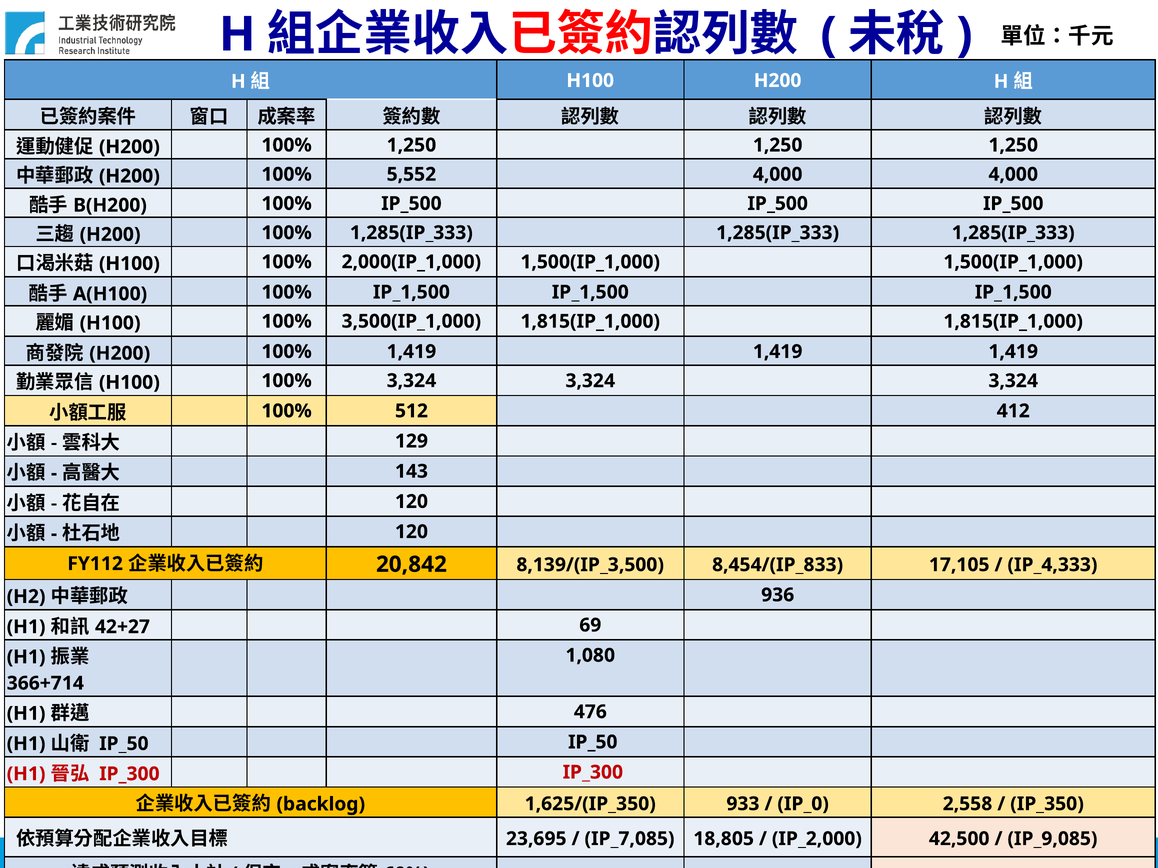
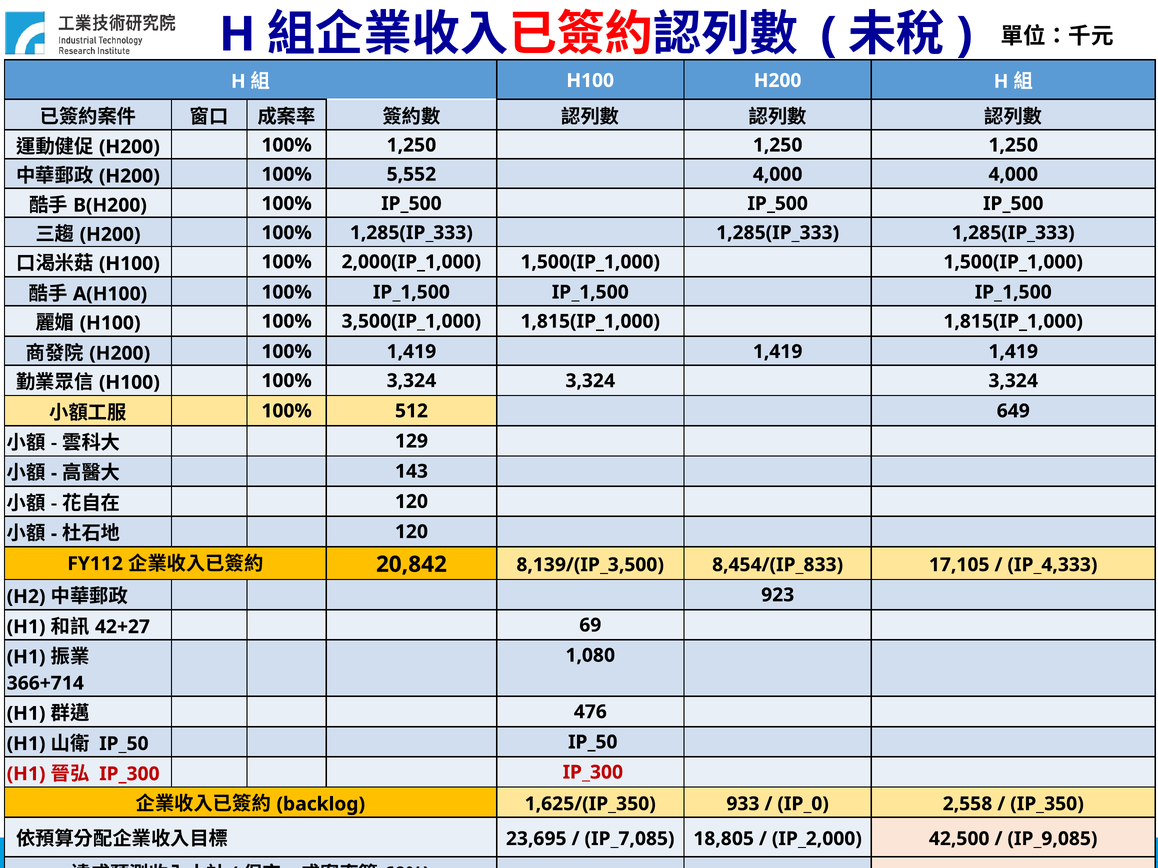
412: 412 -> 649 (1013, 411)
936: 936 -> 923 (778, 595)
